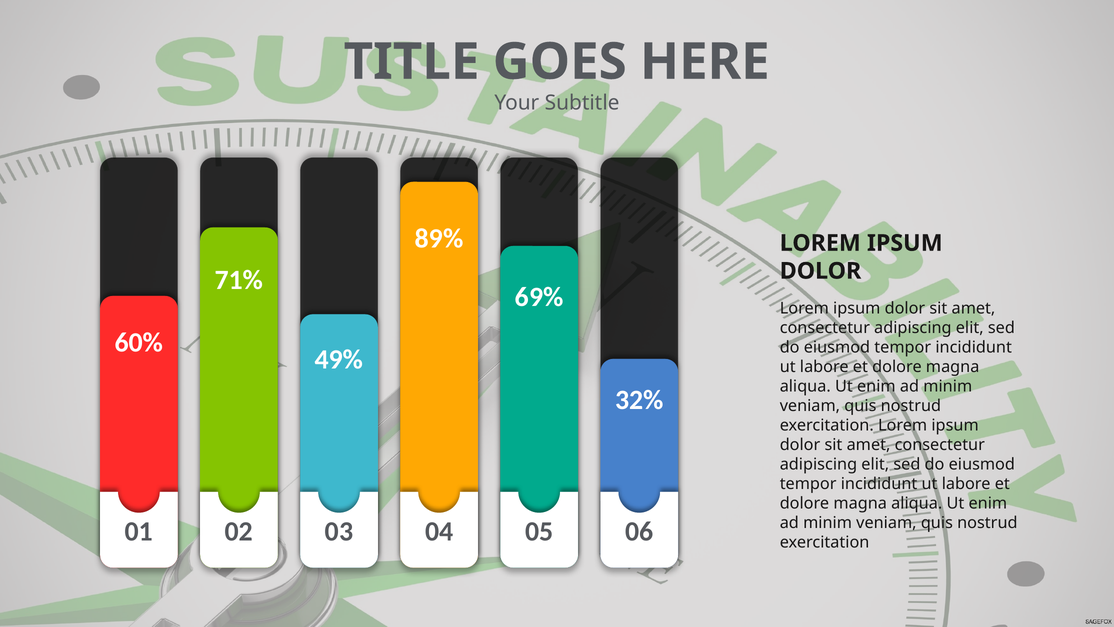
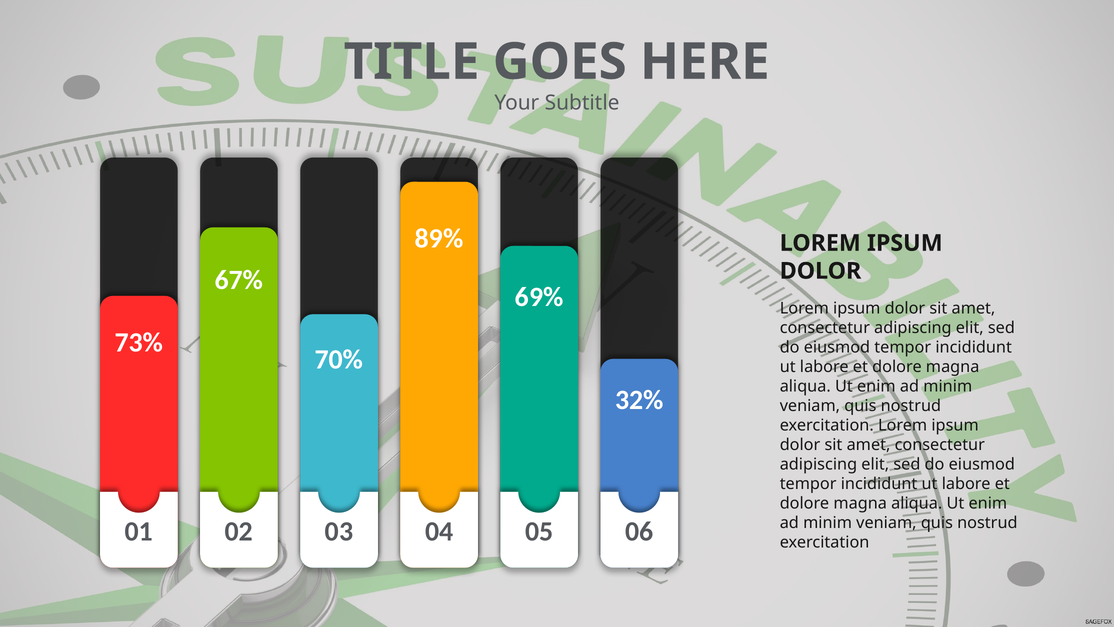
71%: 71% -> 67% (239, 280)
60%: 60% -> 73% (139, 342)
49%: 49% -> 70% (339, 359)
